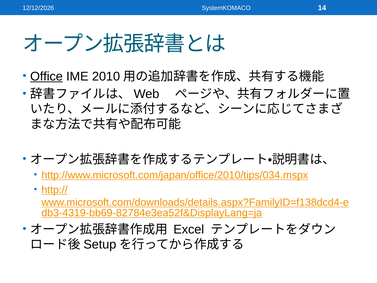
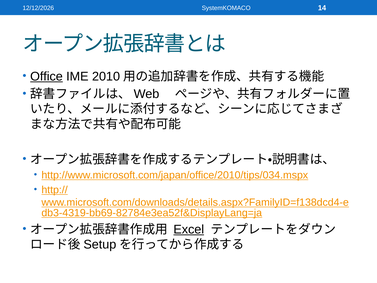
Excel underline: none -> present (189, 229)
